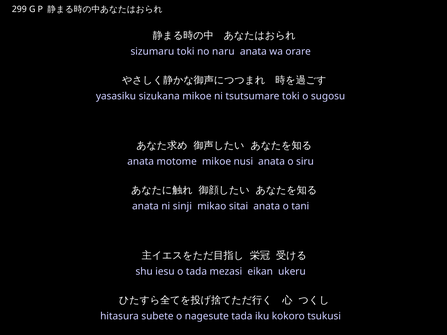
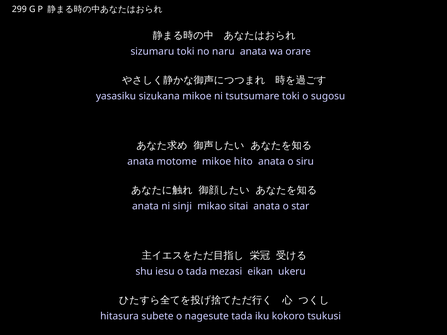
nusi: nusi -> hito (243, 162)
tani: tani -> star (300, 206)
